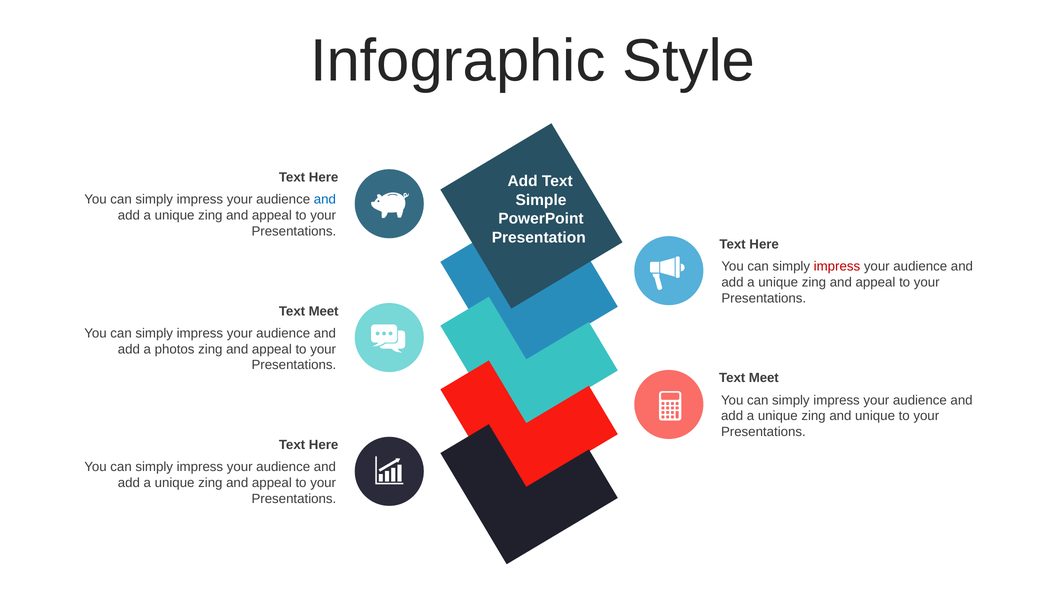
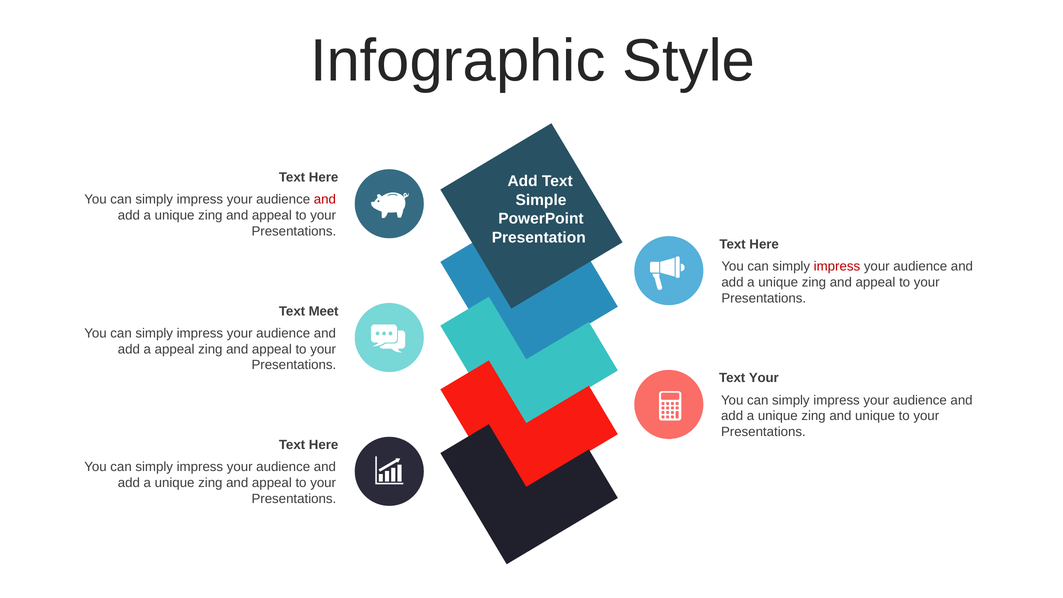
and colour: blue -> red (325, 199)
a photos: photos -> appeal (175, 349)
Meet: Meet -> Your (764, 378)
